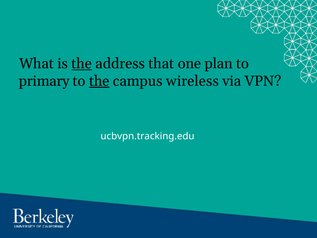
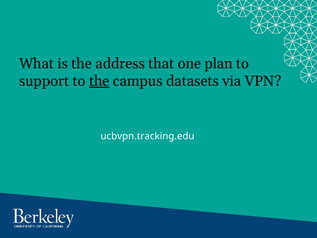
the underline: present -> none (82, 63)
primary: primary -> support (44, 81)
wireless: wireless -> datasets (193, 81)
